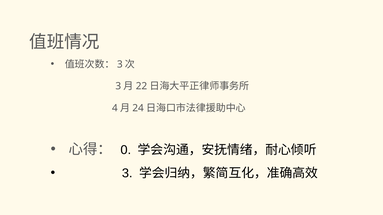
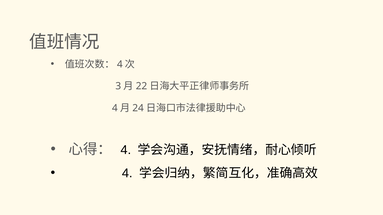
3: 3 -> 4 (120, 64)
0: 0 -> 4 (126, 150)
3: 3 -> 4 (127, 173)
